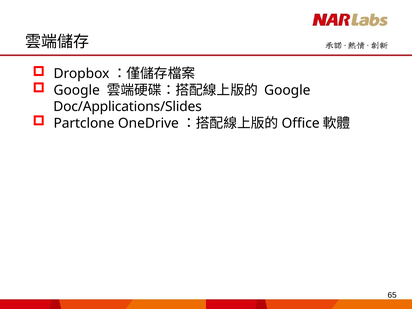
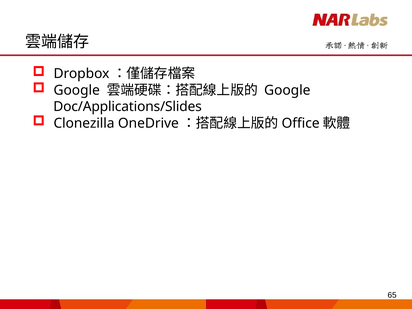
Partclone: Partclone -> Clonezilla (84, 123)
